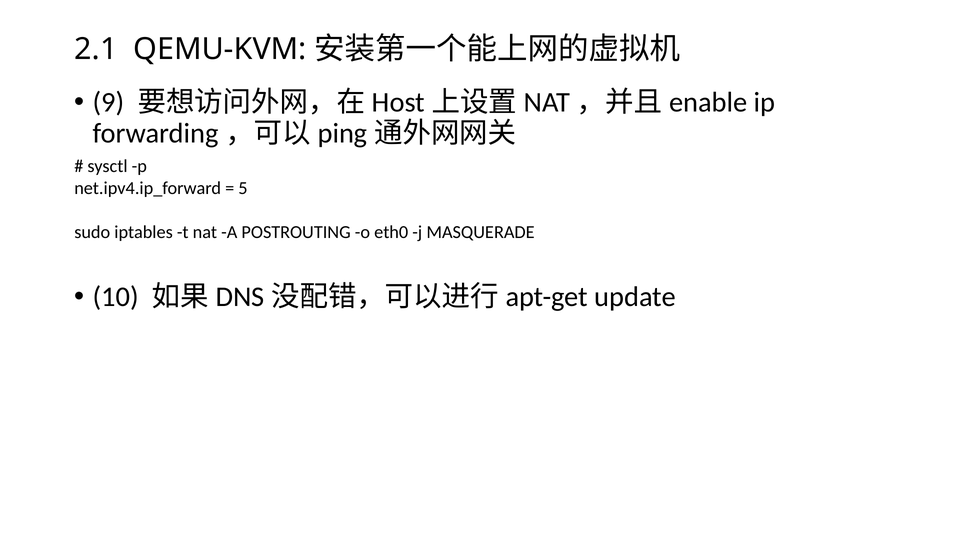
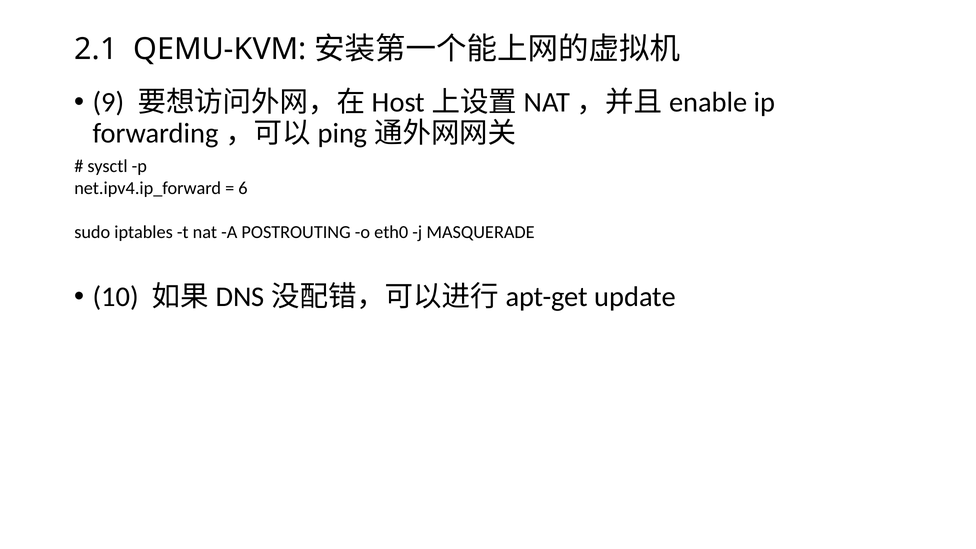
5: 5 -> 6 (243, 188)
